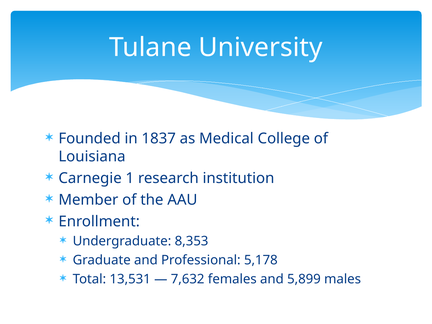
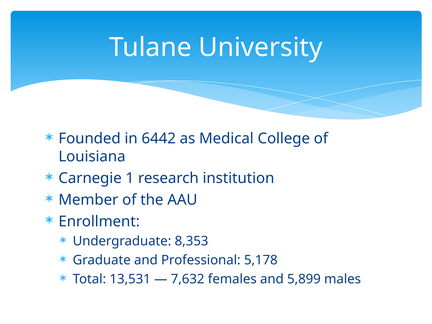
1837: 1837 -> 6442 (159, 139)
